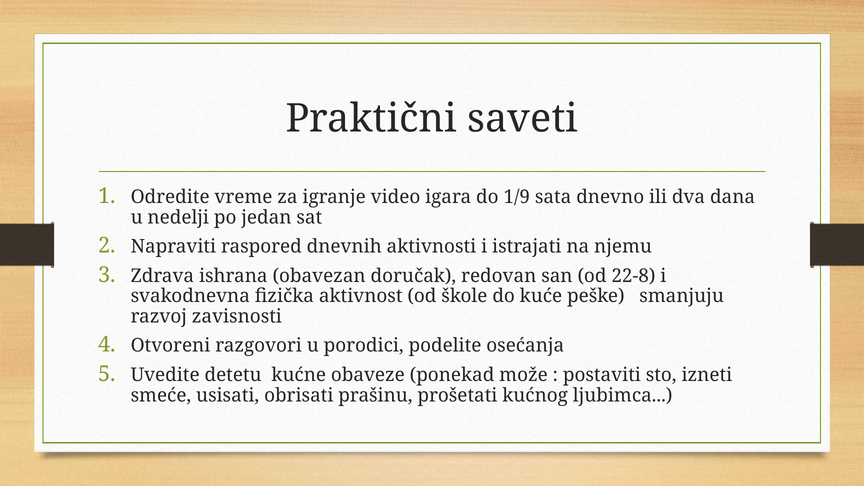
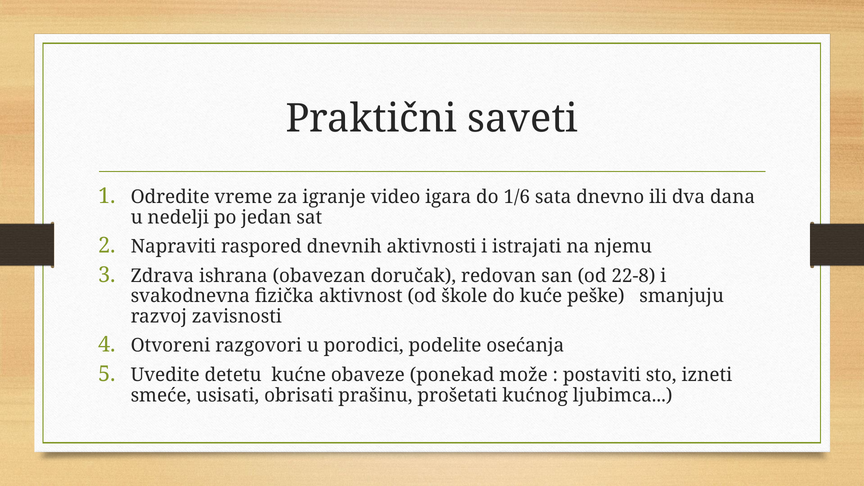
1/9: 1/9 -> 1/6 (517, 197)
